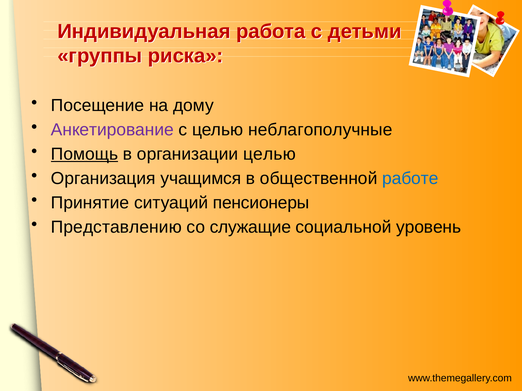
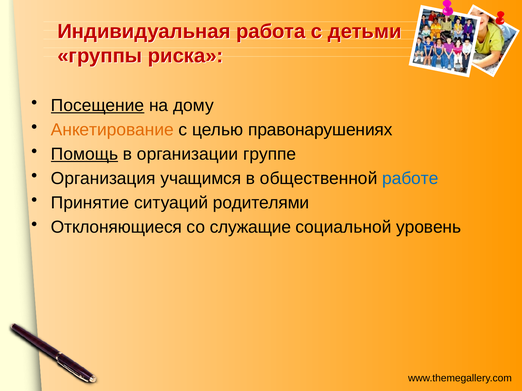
Посещение underline: none -> present (98, 106)
Анкетирование colour: purple -> orange (112, 130)
неблагополучные: неблагополучные -> правонарушениях (320, 130)
организации целью: целью -> группе (270, 154)
пенсионеры: пенсионеры -> родителями (261, 203)
Представлению: Представлению -> Отклоняющиеся (116, 227)
